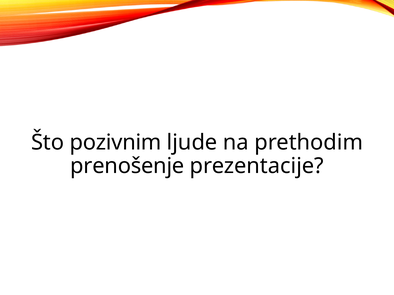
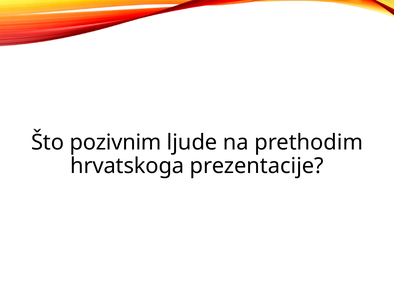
prenošenje: prenošenje -> hrvatskoga (127, 166)
